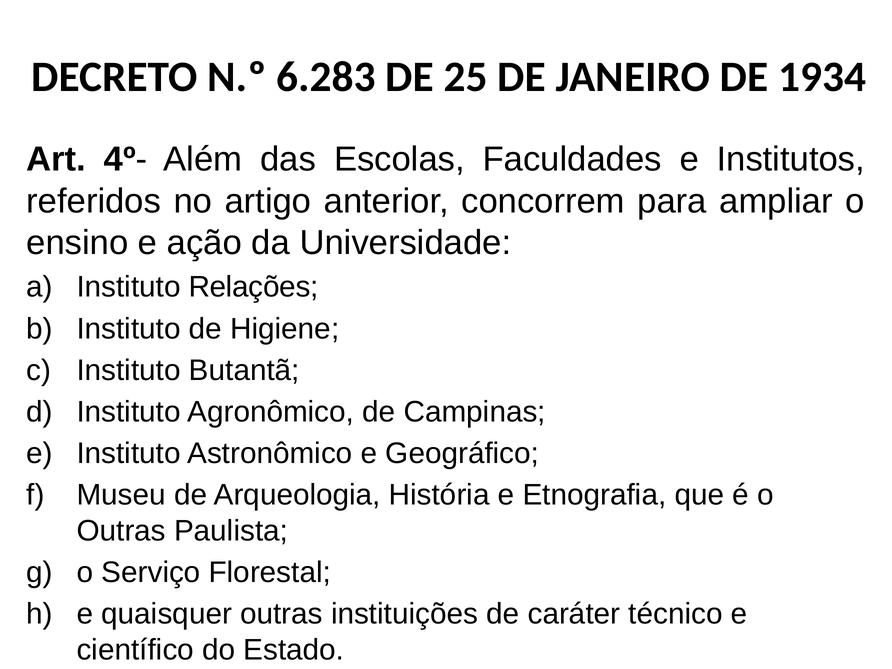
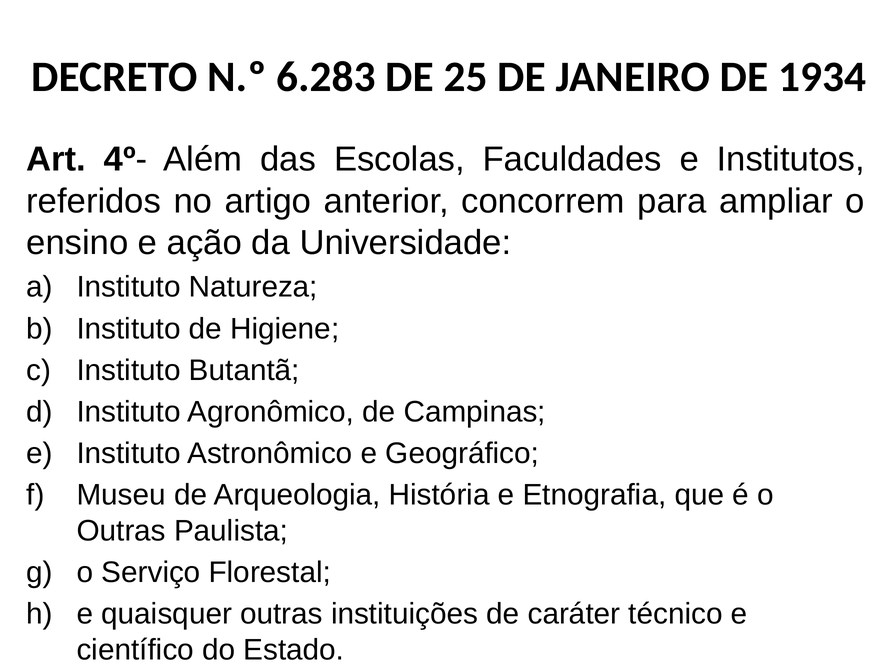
Relações: Relações -> Natureza (253, 287)
